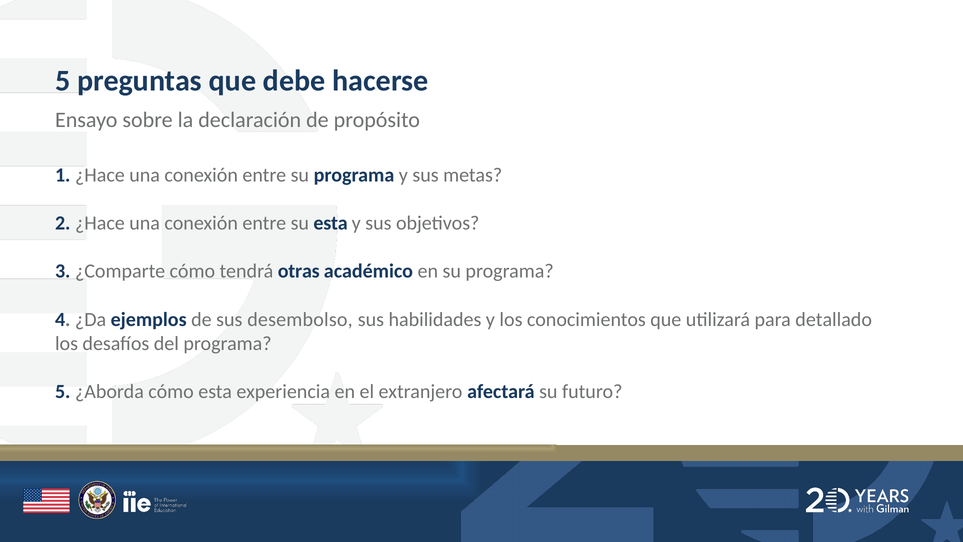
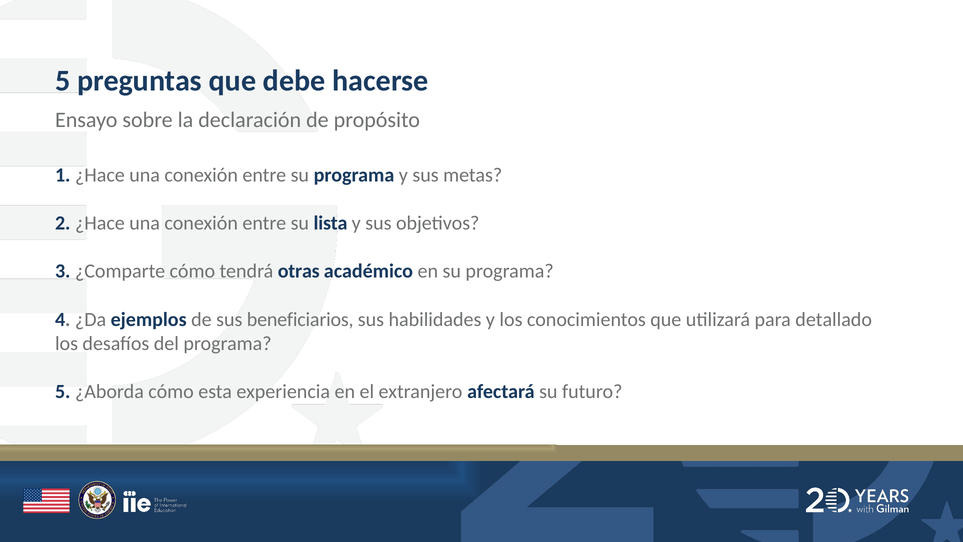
su esta: esta -> lista (331, 223)
desembolso: desembolso -> beneficiarios (300, 319)
